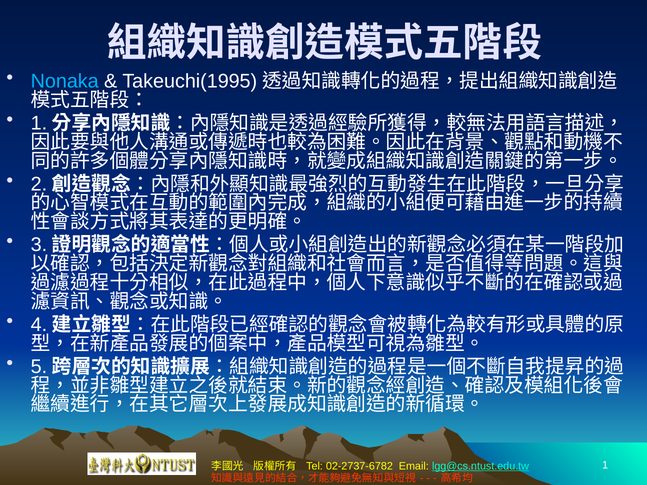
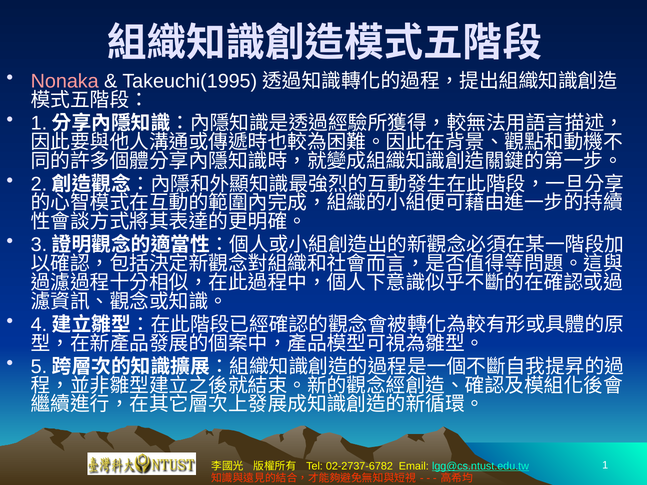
Nonaka colour: light blue -> pink (65, 81)
